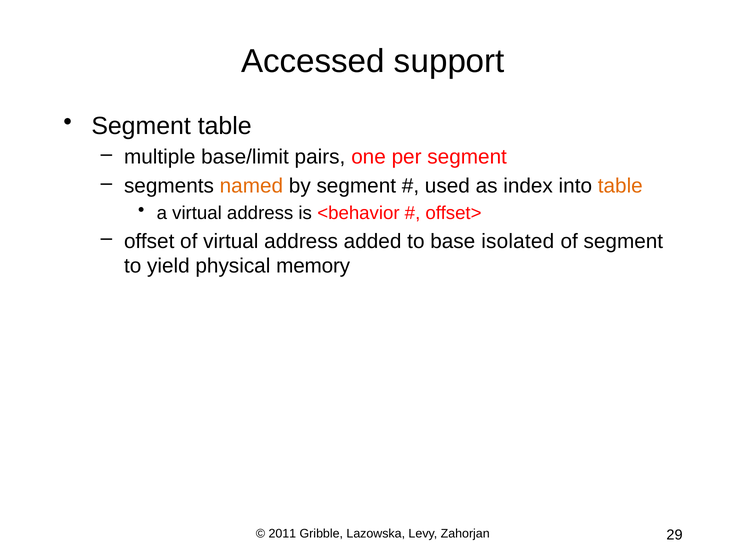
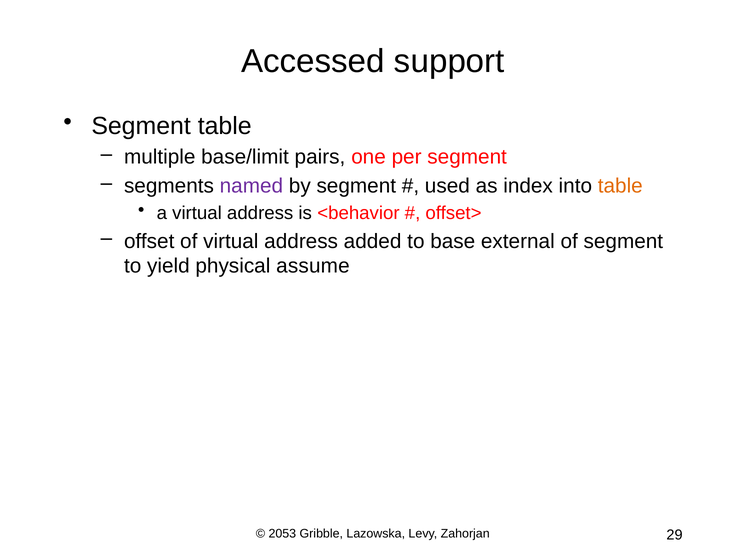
named colour: orange -> purple (251, 186)
isolated: isolated -> external (518, 241)
memory: memory -> assume (313, 266)
2011: 2011 -> 2053 (282, 534)
